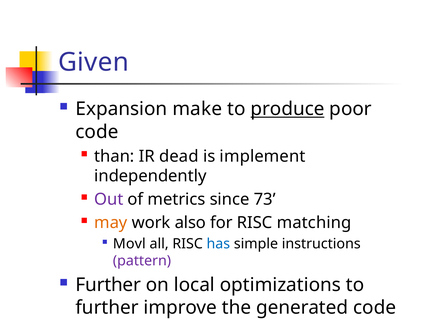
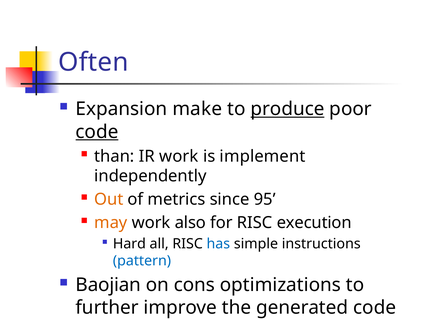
Given: Given -> Often (93, 62)
code underline: none -> present (97, 132)
IR dead: dead -> work (179, 156)
Out colour: purple -> orange (109, 200)
73: 73 -> 95 (265, 200)
matching: matching -> execution (314, 223)
Movl: Movl -> Hard (129, 244)
pattern colour: purple -> blue (142, 261)
Further: Further -> Baojian (108, 285)
local: local -> cons (194, 285)
